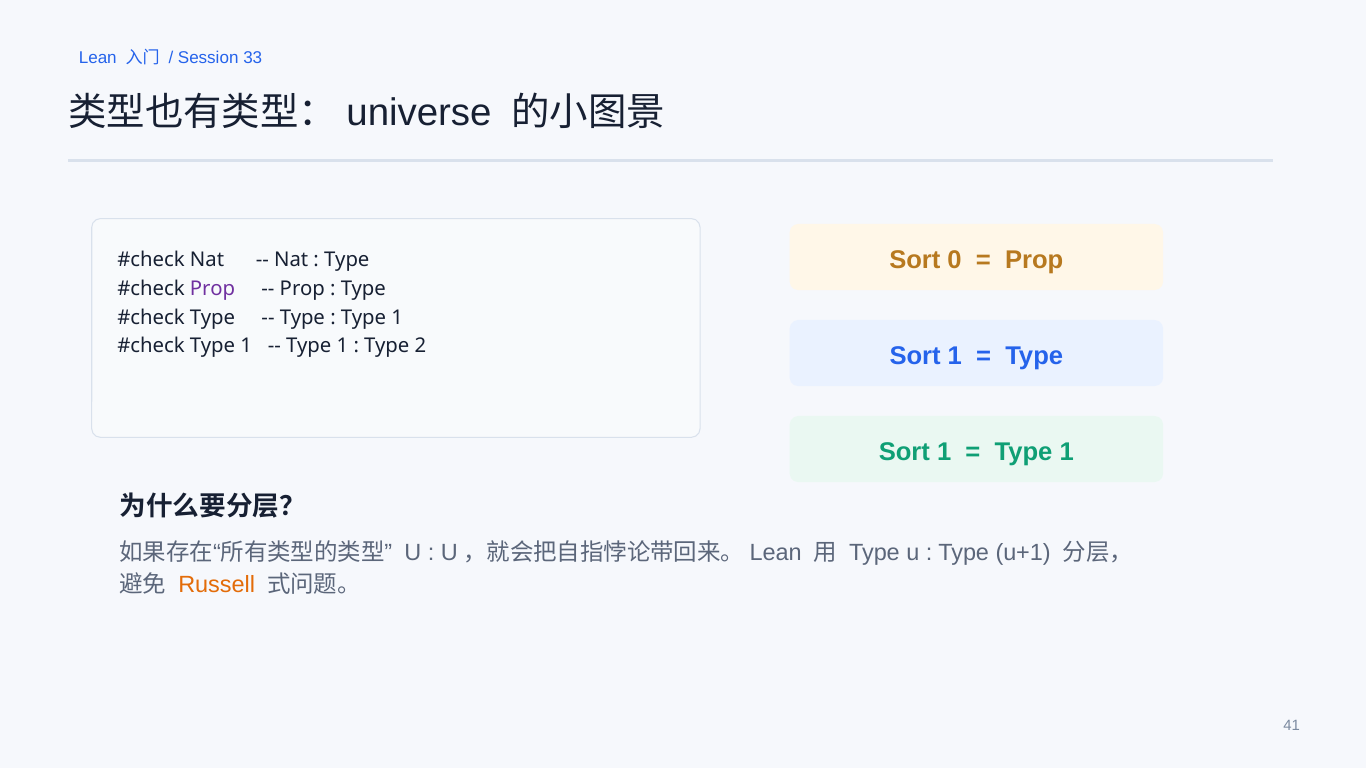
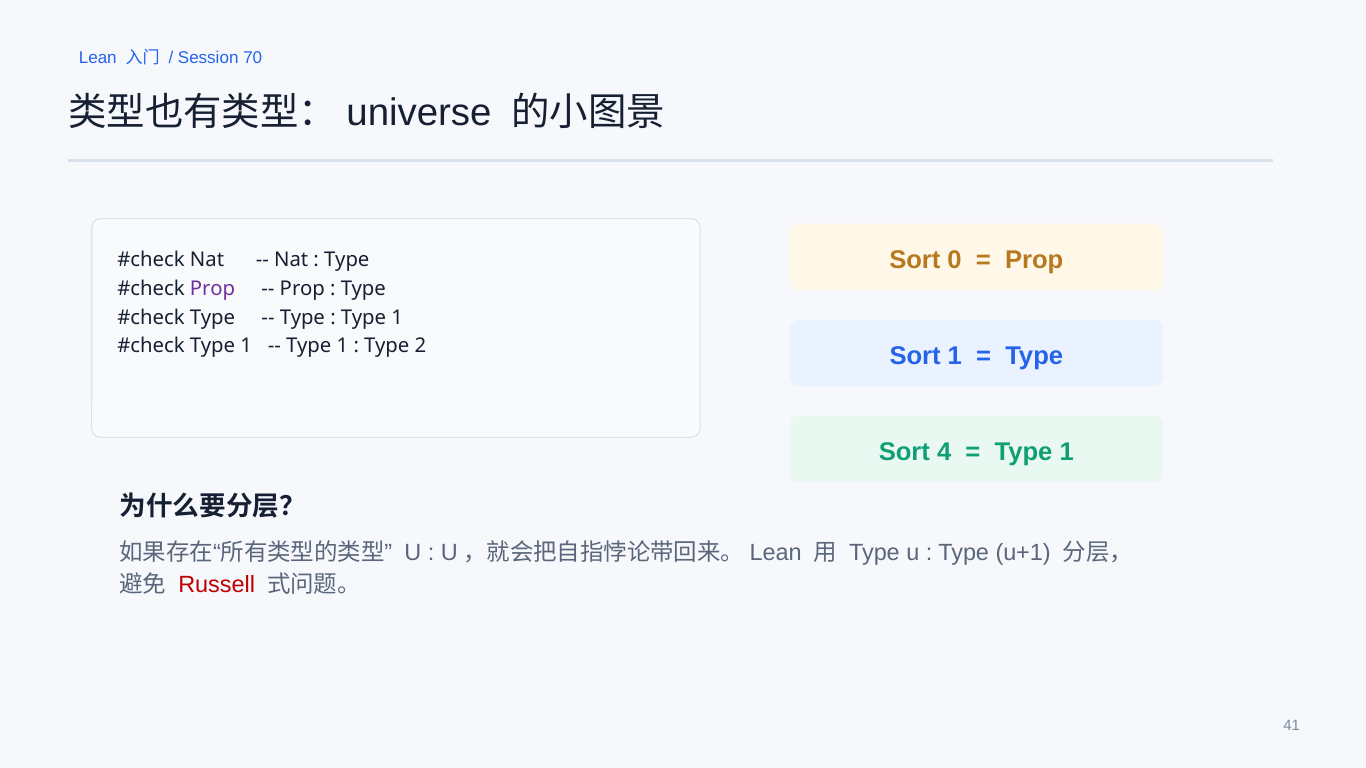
33: 33 -> 70 (253, 58)
1: 1 -> 4 (944, 452)
Russell colour: orange -> red (217, 585)
